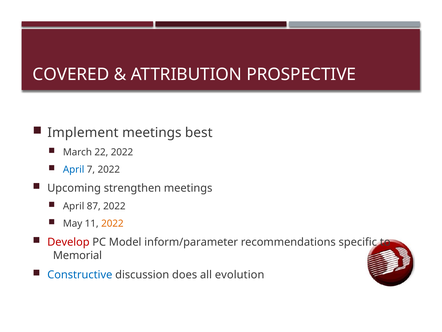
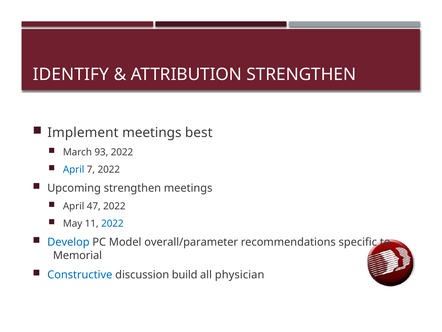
COVERED: COVERED -> IDENTIFY (71, 74)
ATTRIBUTION PROSPECTIVE: PROSPECTIVE -> STRENGTHEN (301, 74)
22: 22 -> 93 (101, 152)
87: 87 -> 47 (94, 206)
2022 colour: orange -> blue (112, 223)
Develop colour: red -> blue (68, 242)
inform/parameter: inform/parameter -> overall/parameter (191, 242)
does: does -> build (185, 274)
evolution: evolution -> physician (240, 274)
